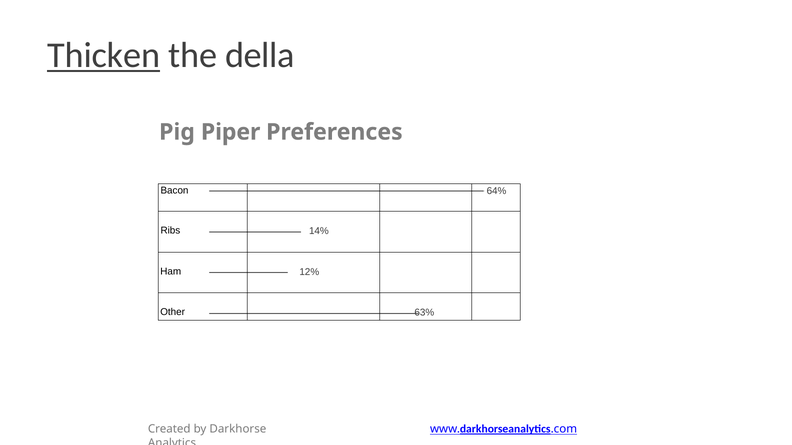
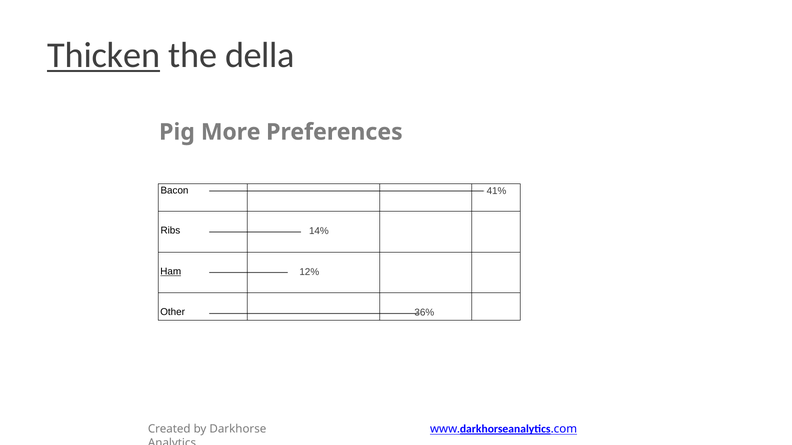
Piper: Piper -> More (231, 132)
64%: 64% -> 41% (497, 191)
Ham underline: none -> present (171, 272)
63%: 63% -> 36% (424, 313)
